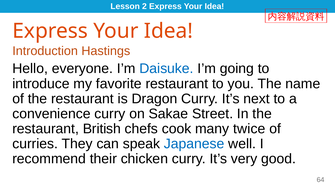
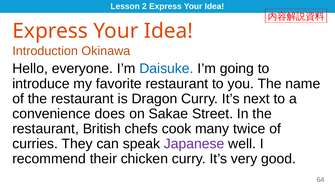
Hastings: Hastings -> Okinawa (106, 51)
convenience curry: curry -> does (110, 114)
Japanese colour: blue -> purple (194, 144)
